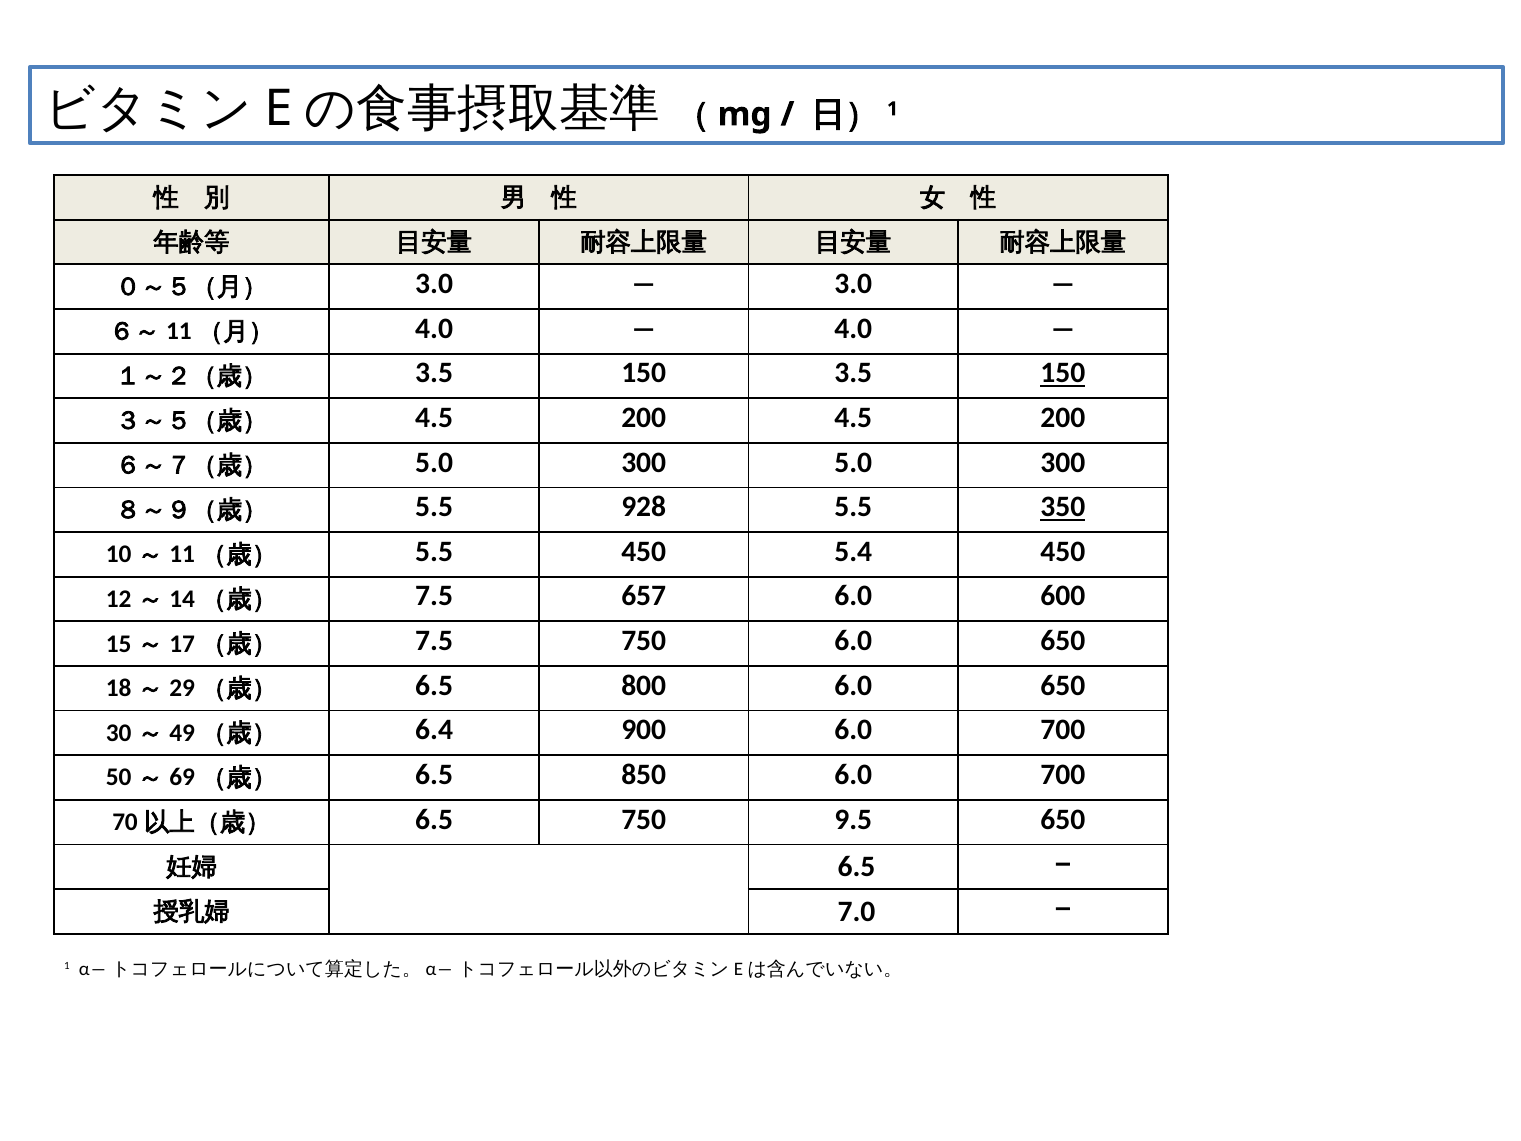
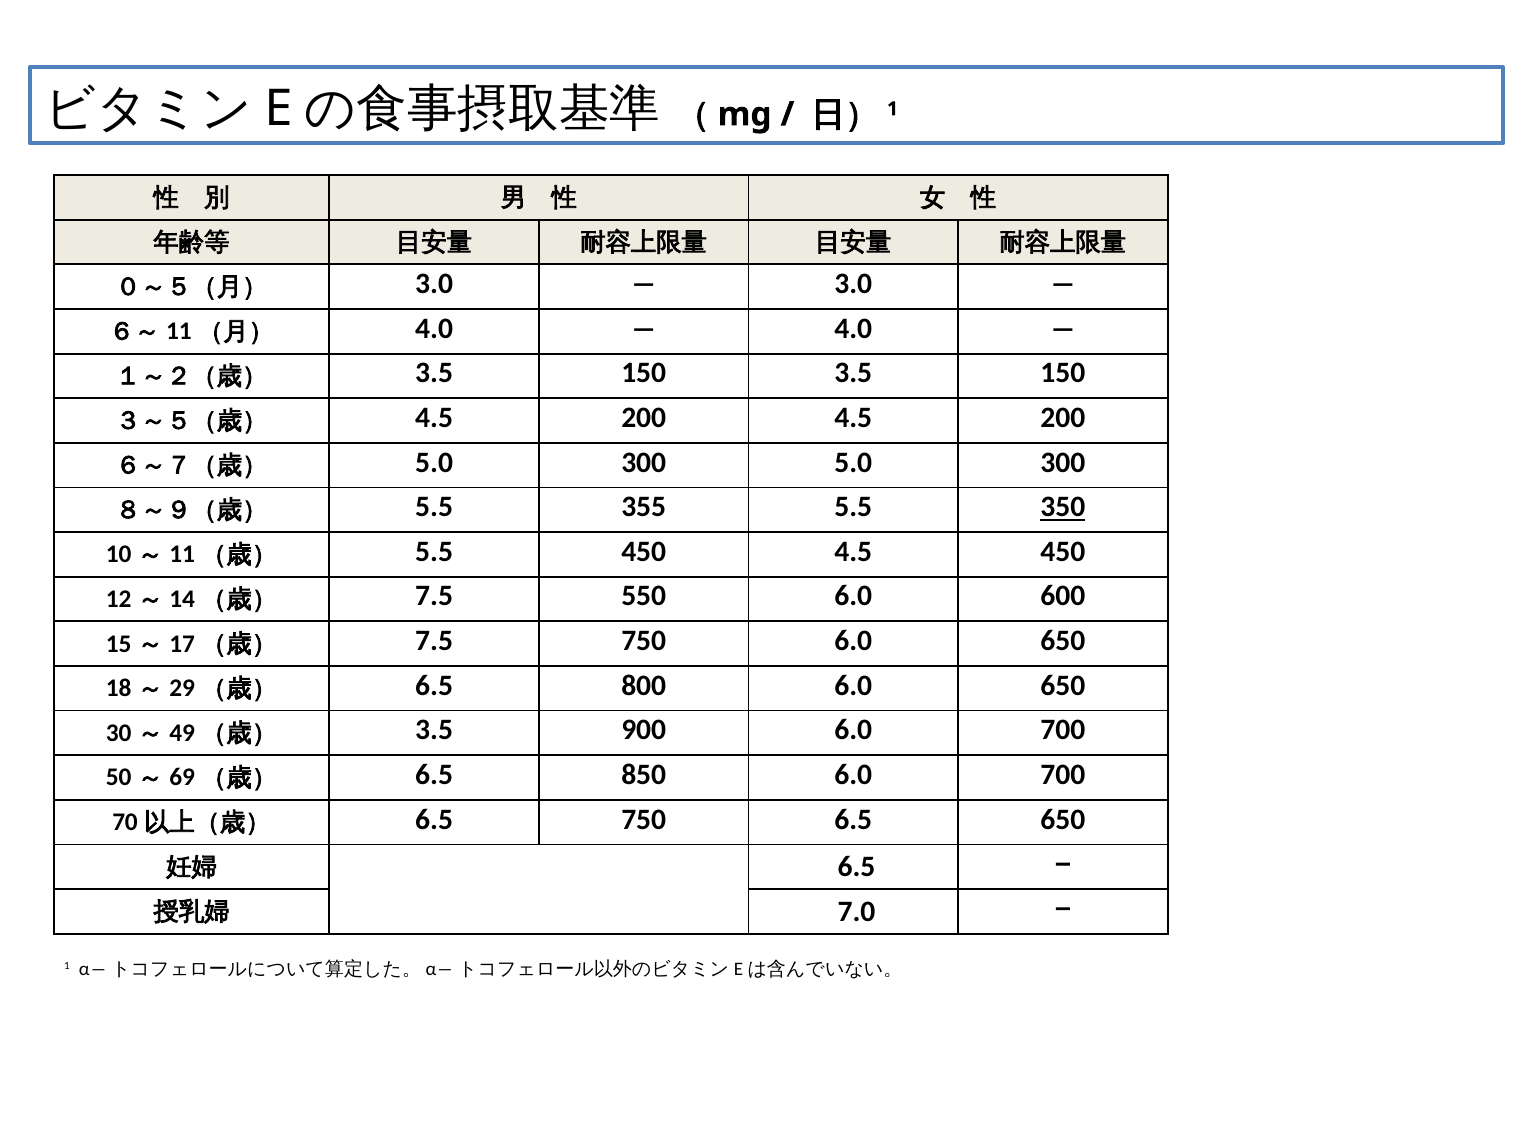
150 underline: present -> none (1063, 373)
928: 928 -> 355 (644, 507)
450 5.4: 5.4 -> 4.5 (853, 551)
657: 657 -> 550 (644, 596)
6.4: 6.4 -> 3.5 (434, 730)
750 9.5: 9.5 -> 6.5 (853, 819)
